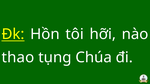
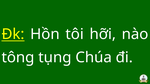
thao: thao -> tông (18, 58)
